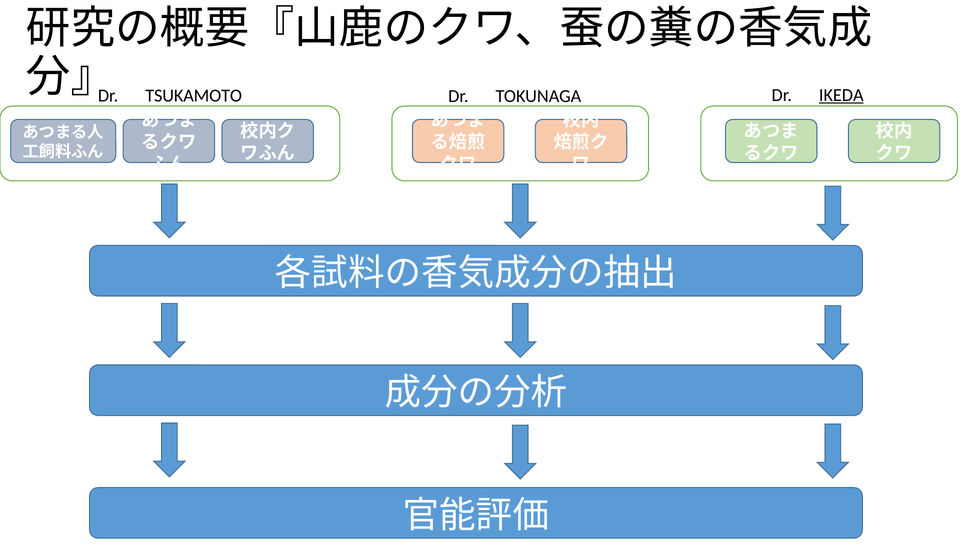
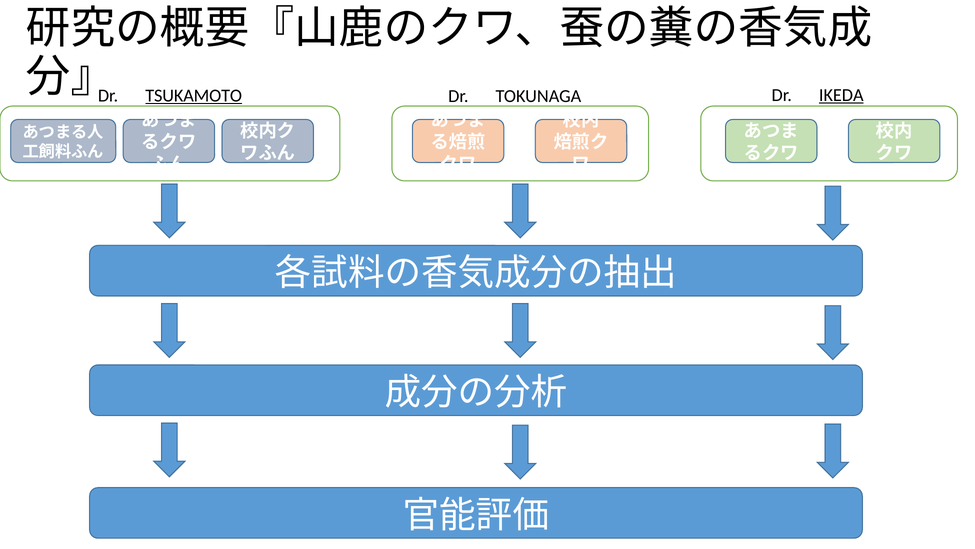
TSUKAMOTO underline: none -> present (194, 96)
